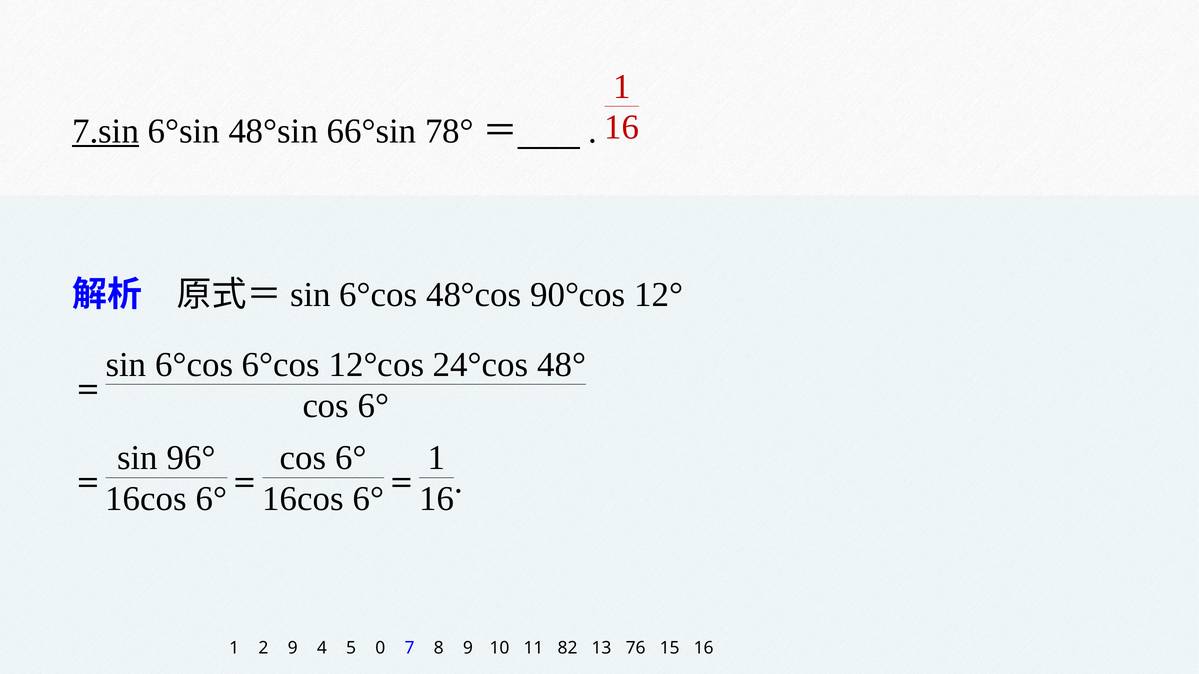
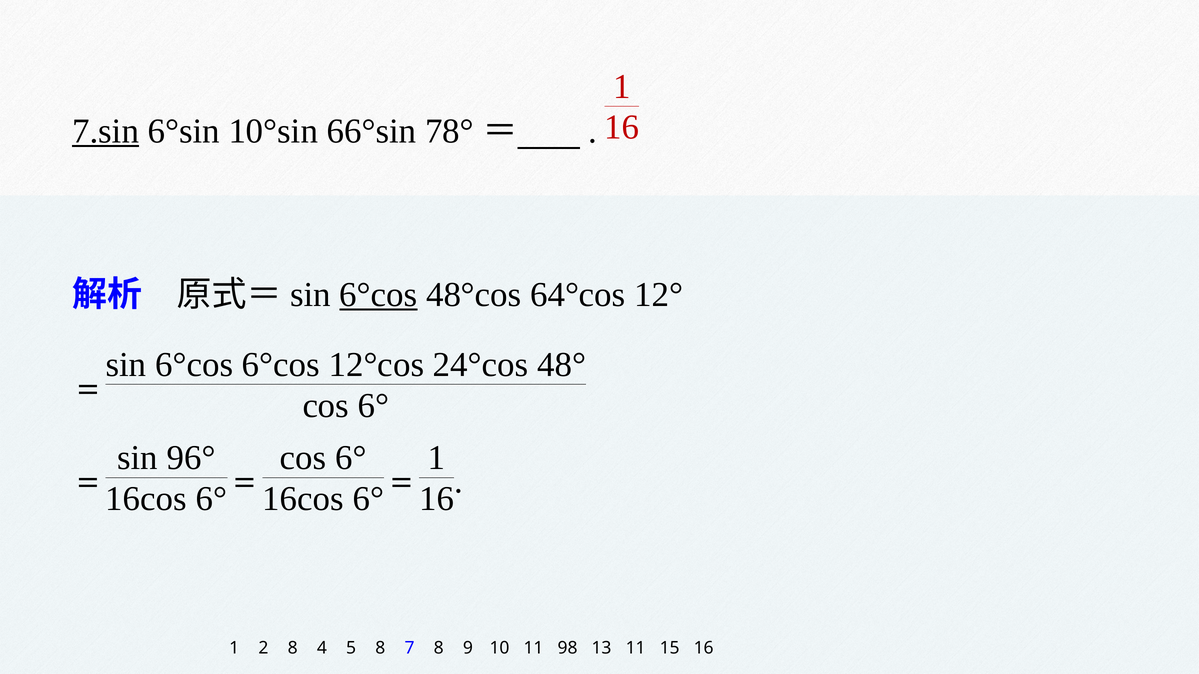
48°sin: 48°sin -> 10°sin (273, 131)
6°cos underline: none -> present (378, 295)
90°cos: 90°cos -> 64°cos (578, 295)
2 9: 9 -> 8 (293, 648)
5 0: 0 -> 8 (380, 648)
82: 82 -> 98 (568, 648)
13 76: 76 -> 11 (636, 648)
